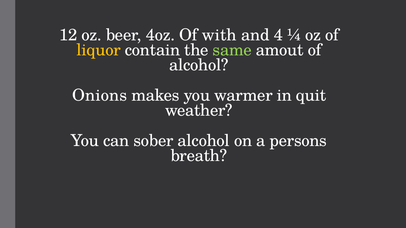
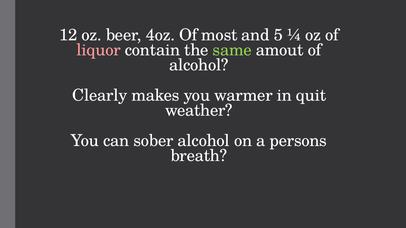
with: with -> most (219, 35)
4: 4 -> 5 (278, 35)
liquor colour: yellow -> pink (99, 50)
Onions: Onions -> Clearly (100, 96)
